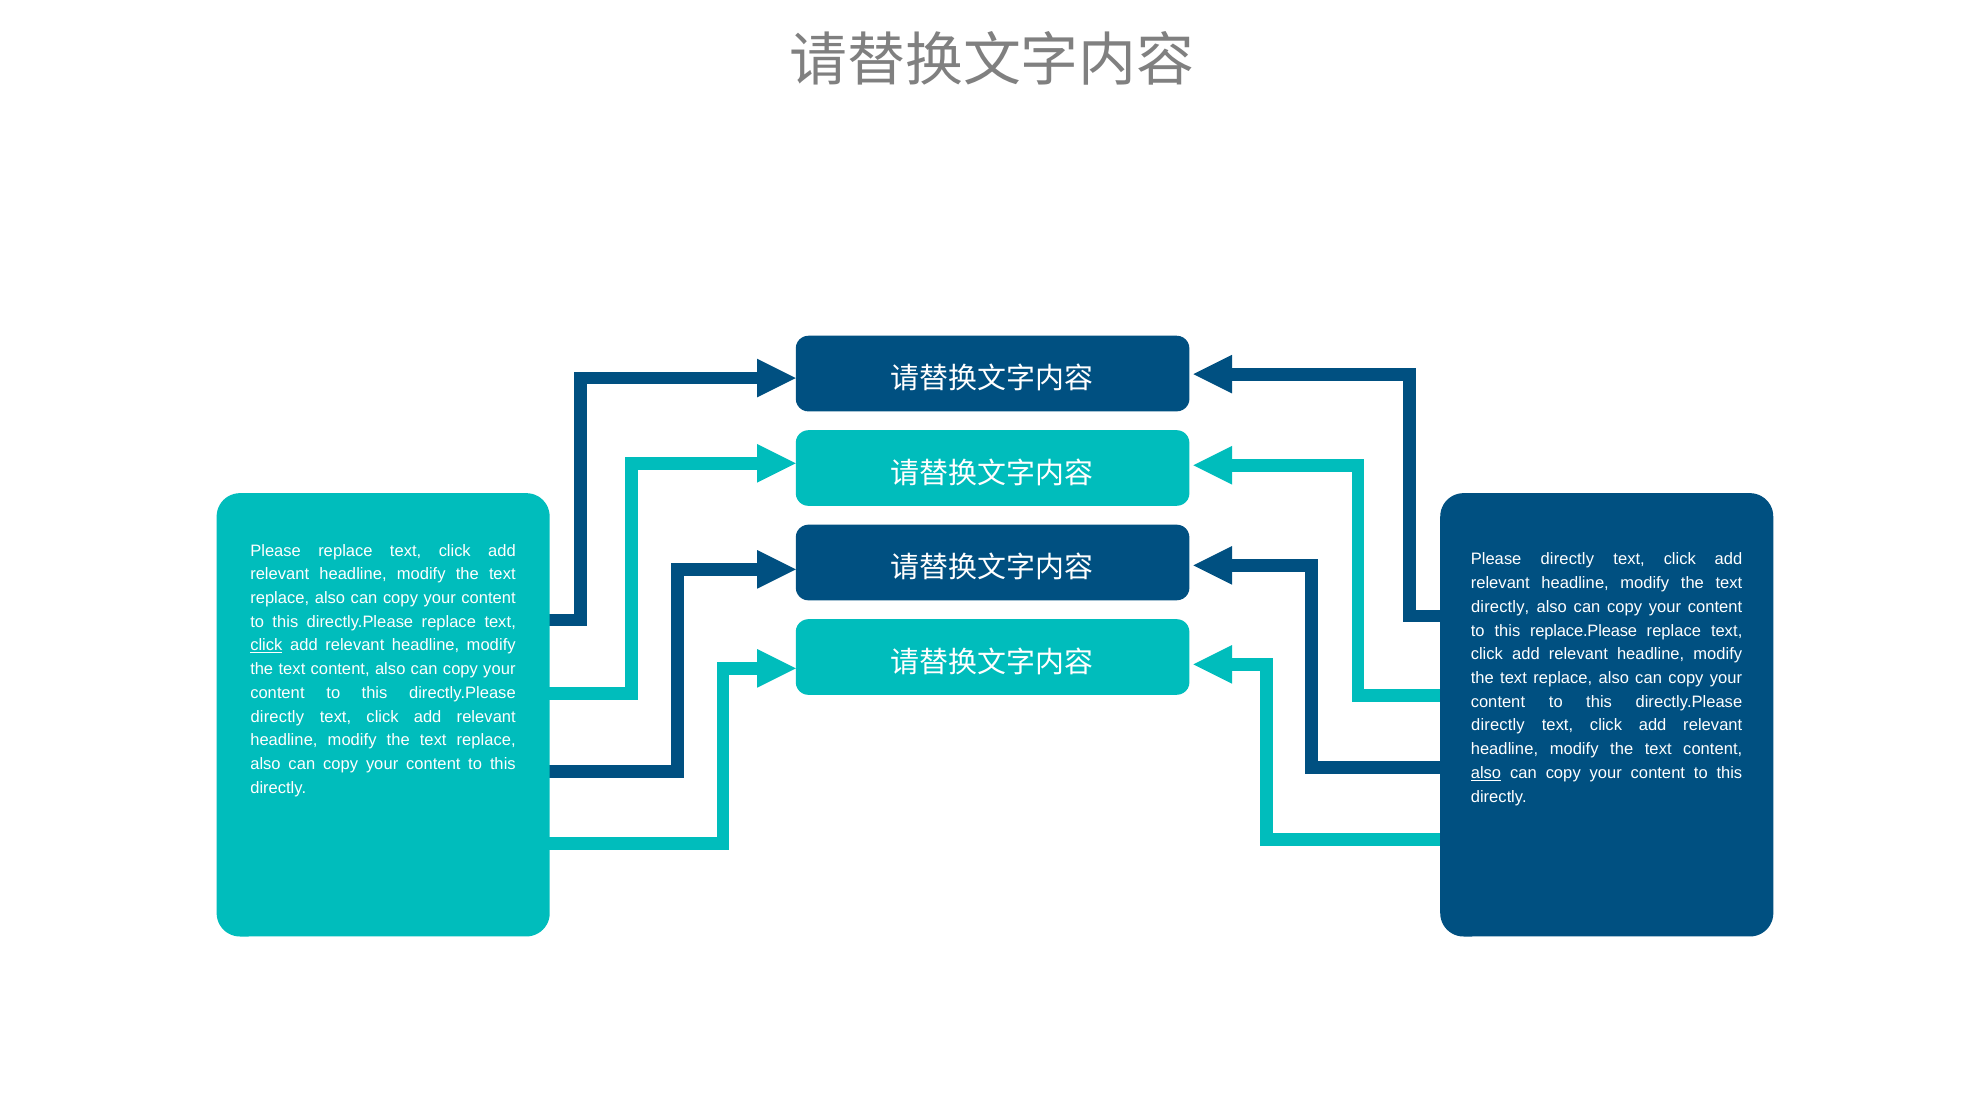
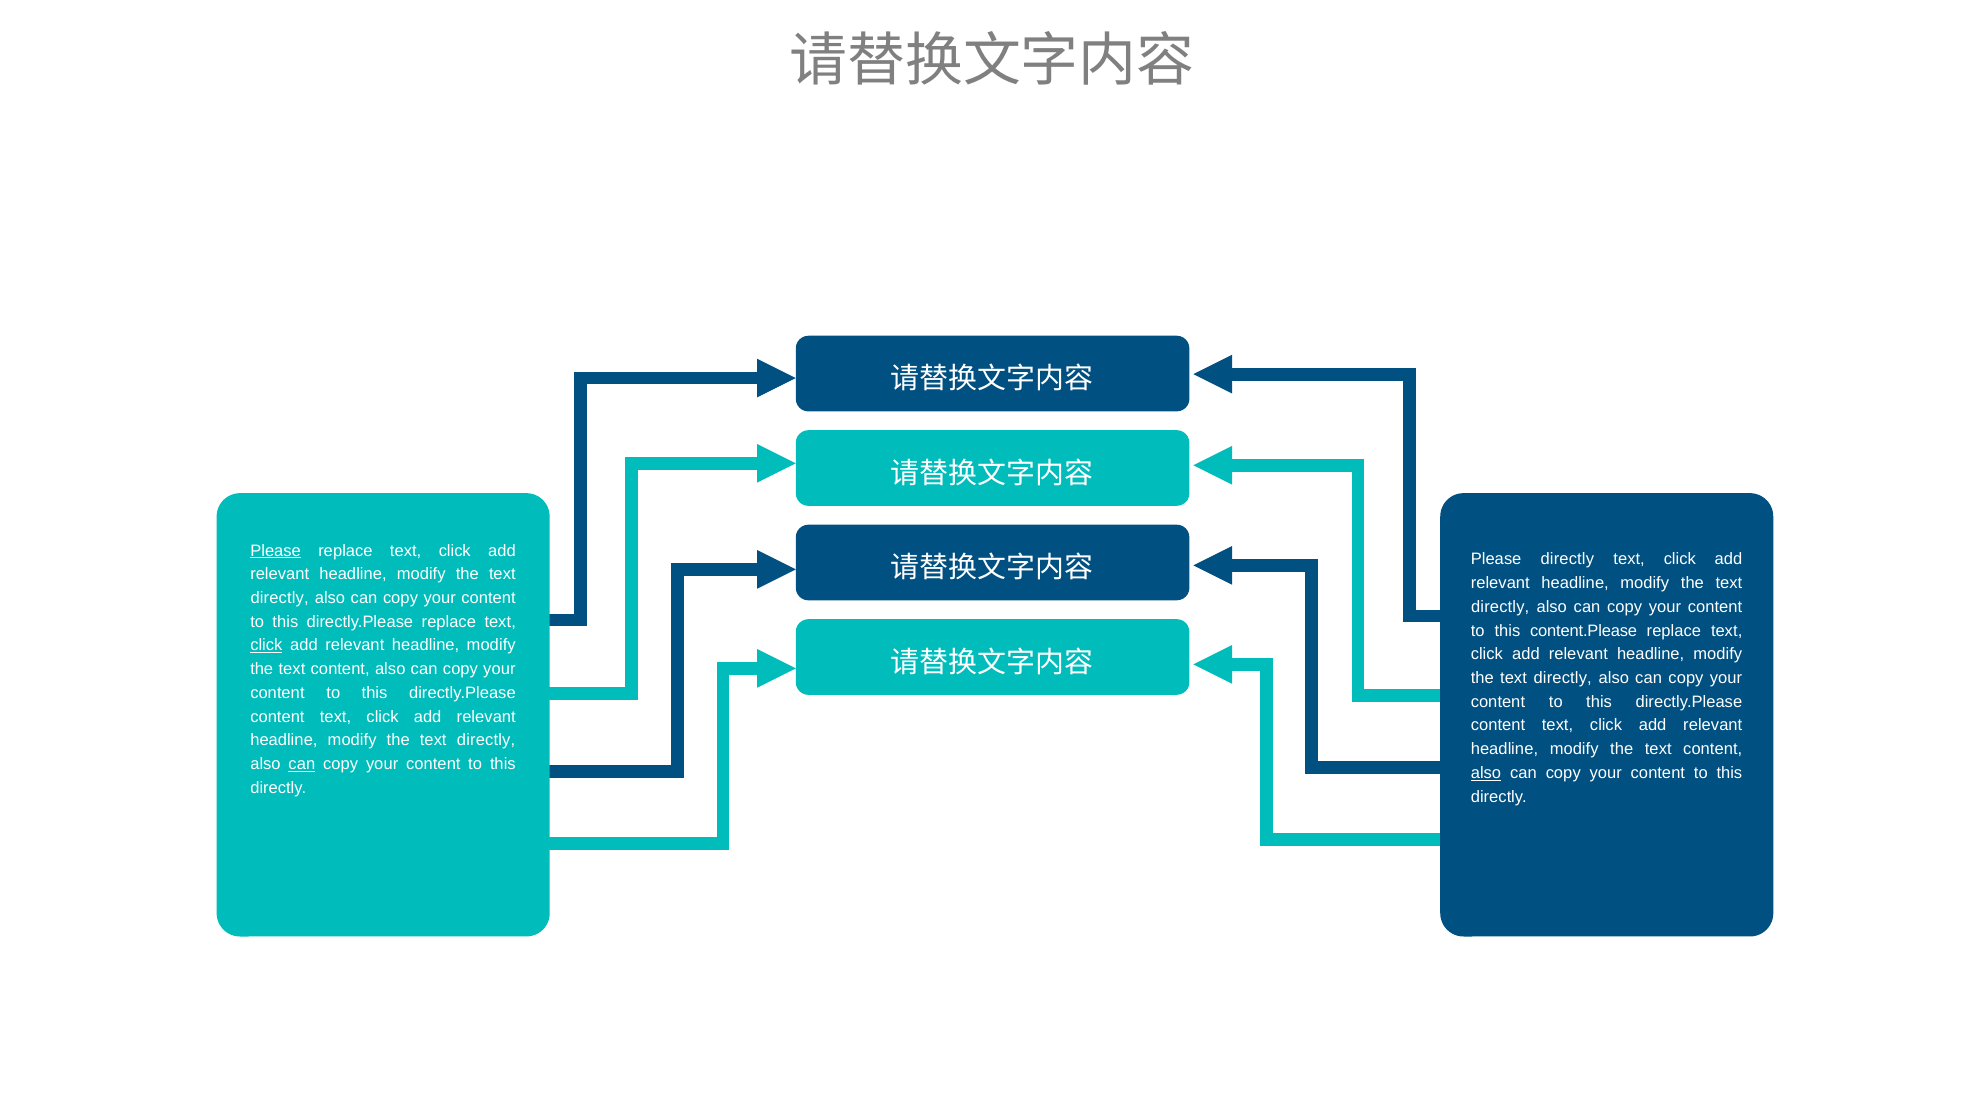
Please underline: none -> present (276, 551)
replace: replace -> directly (280, 598)
replace.Please: replace.Please -> content.Please (1584, 631)
replace: replace -> directly (1563, 678)
directly: directly -> content (277, 717)
directly: directly -> content (1498, 725)
replace: replace -> directly (486, 740)
can underline: none -> present (302, 764)
